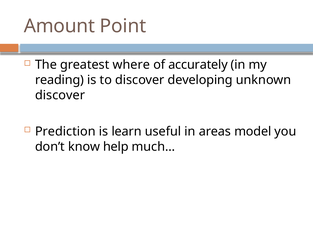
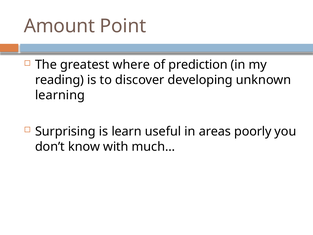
accurately: accurately -> prediction (198, 65)
discover: discover -> learning (60, 95)
Prediction: Prediction -> Surprising (65, 131)
model: model -> poorly (253, 131)
help: help -> with (116, 147)
